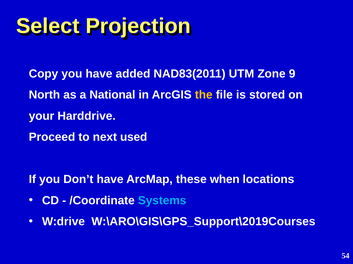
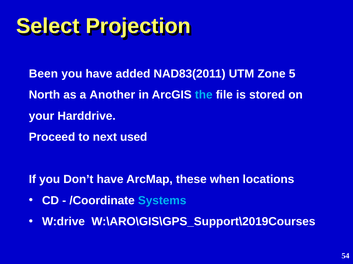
Copy: Copy -> Been (43, 74)
9: 9 -> 5 (292, 74)
National: National -> Another (112, 95)
the colour: yellow -> light blue (204, 95)
